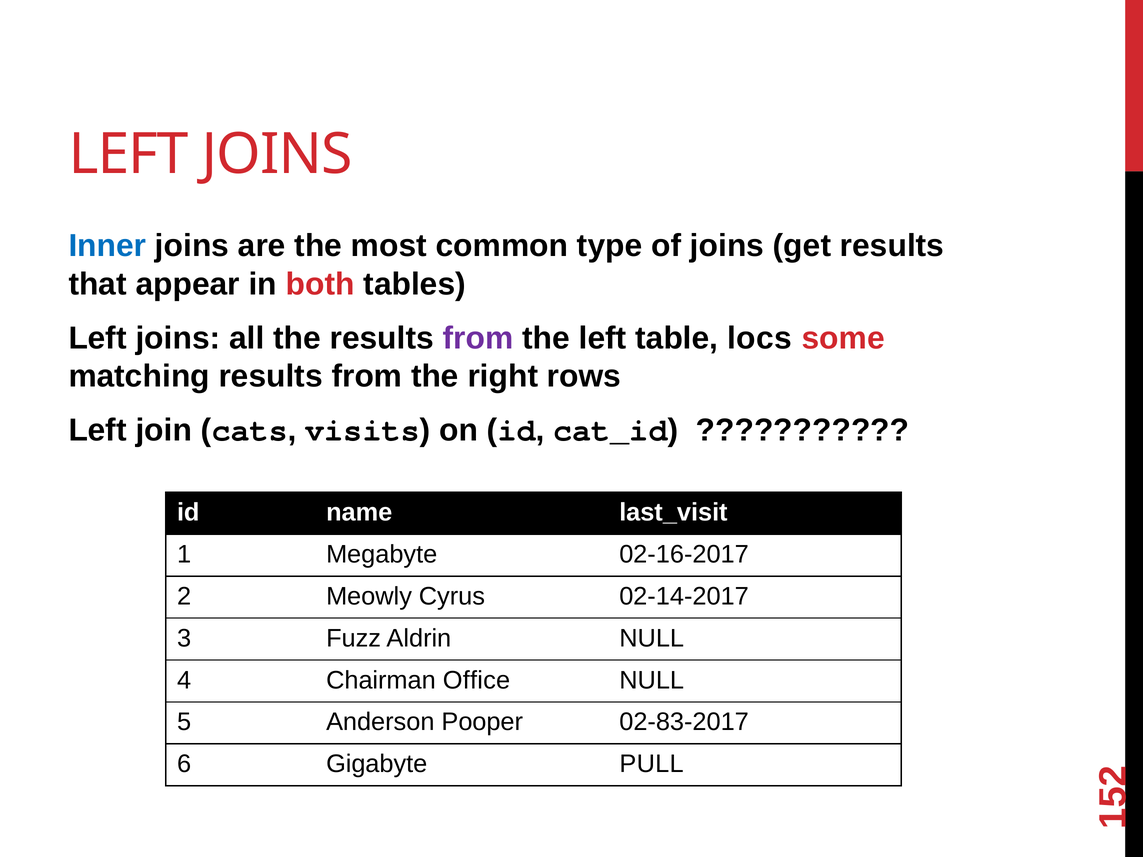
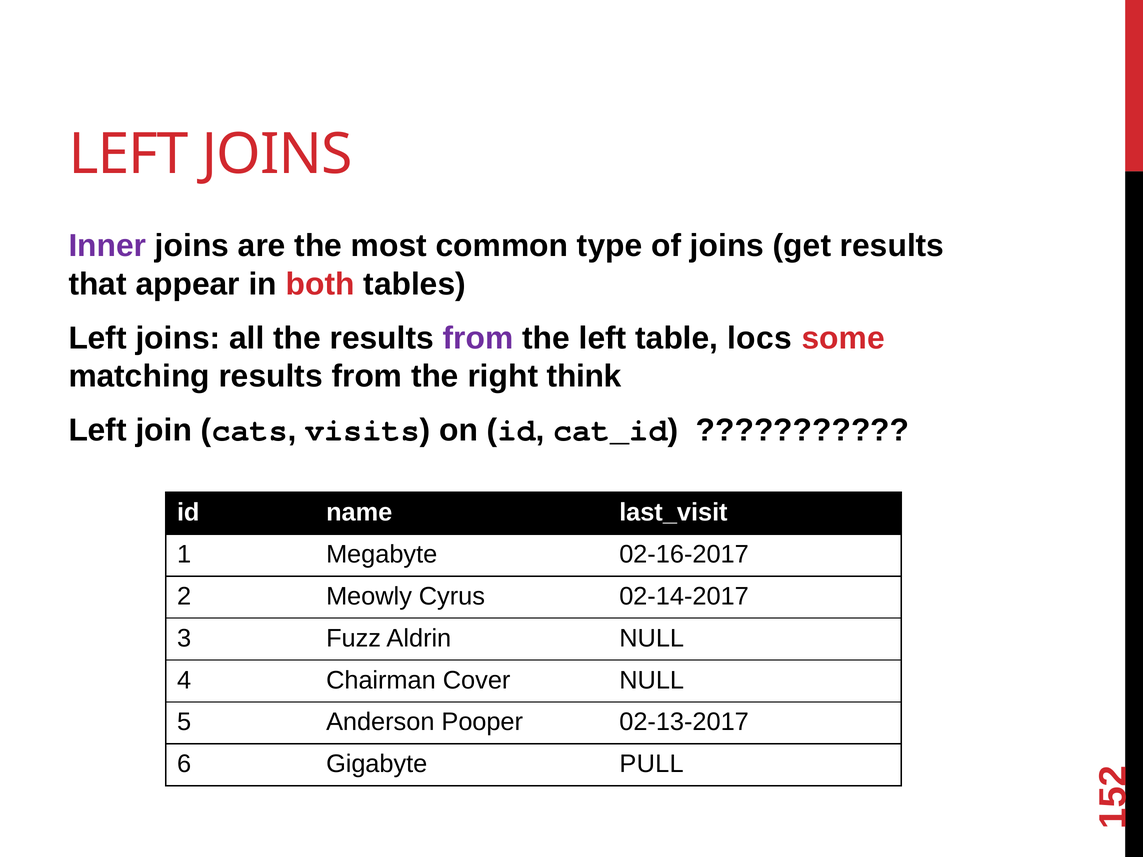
Inner colour: blue -> purple (107, 246)
rows: rows -> think (584, 376)
Office: Office -> Cover (477, 680)
02-83-2017: 02-83-2017 -> 02-13-2017 (684, 722)
